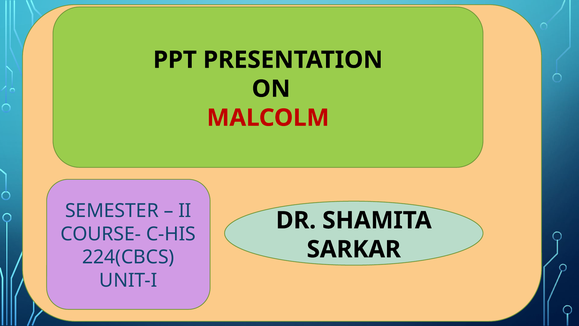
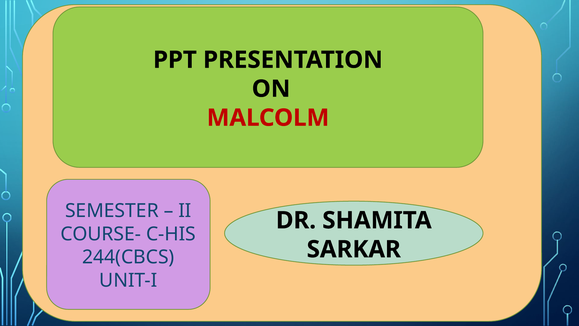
224(CBCS: 224(CBCS -> 244(CBCS (128, 257)
